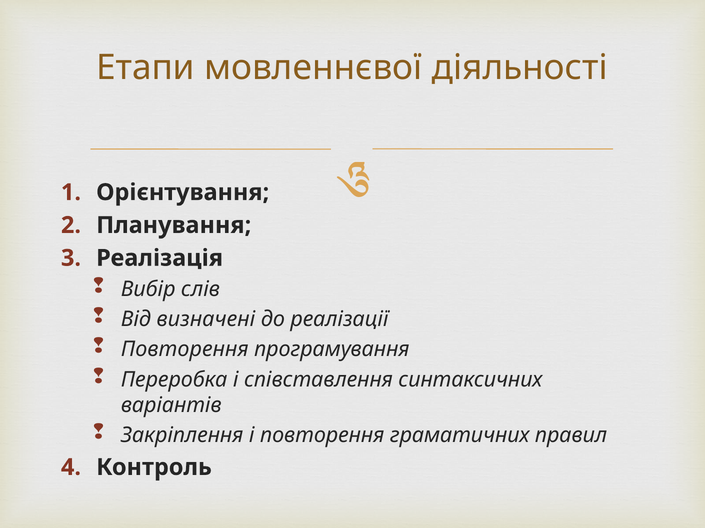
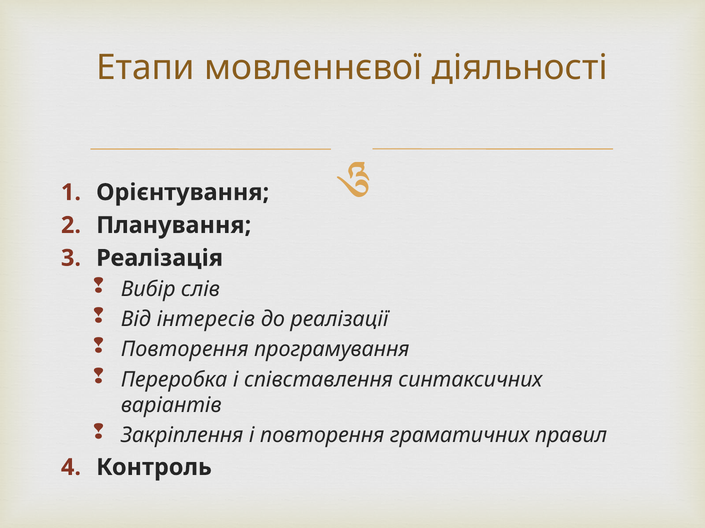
визначені: визначені -> інтересів (206, 320)
